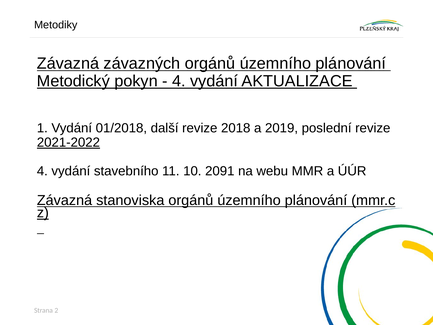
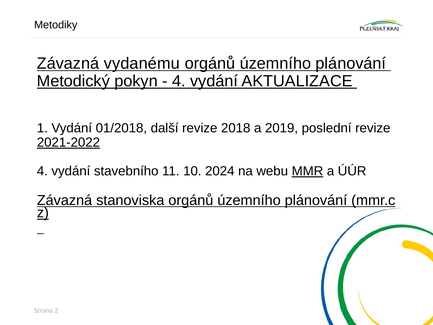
závazných: závazných -> vydanému (142, 63)
2091: 2091 -> 2024 (220, 171)
MMR underline: none -> present (307, 171)
